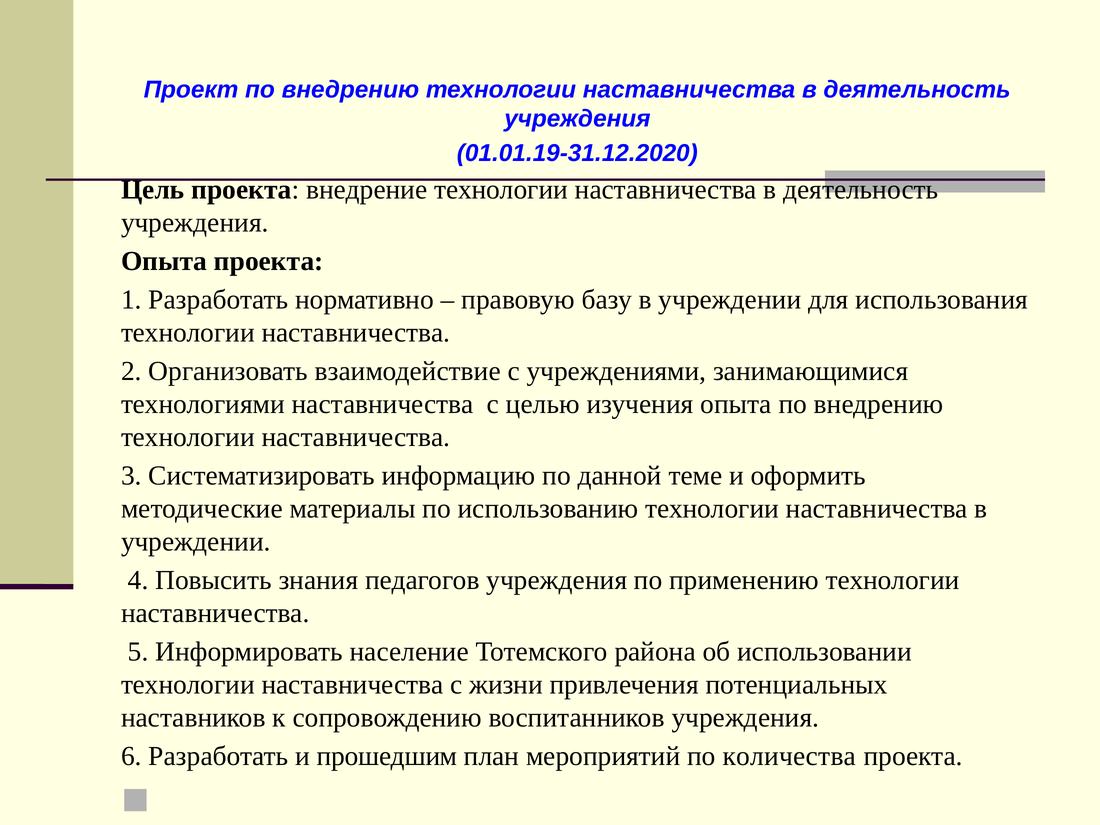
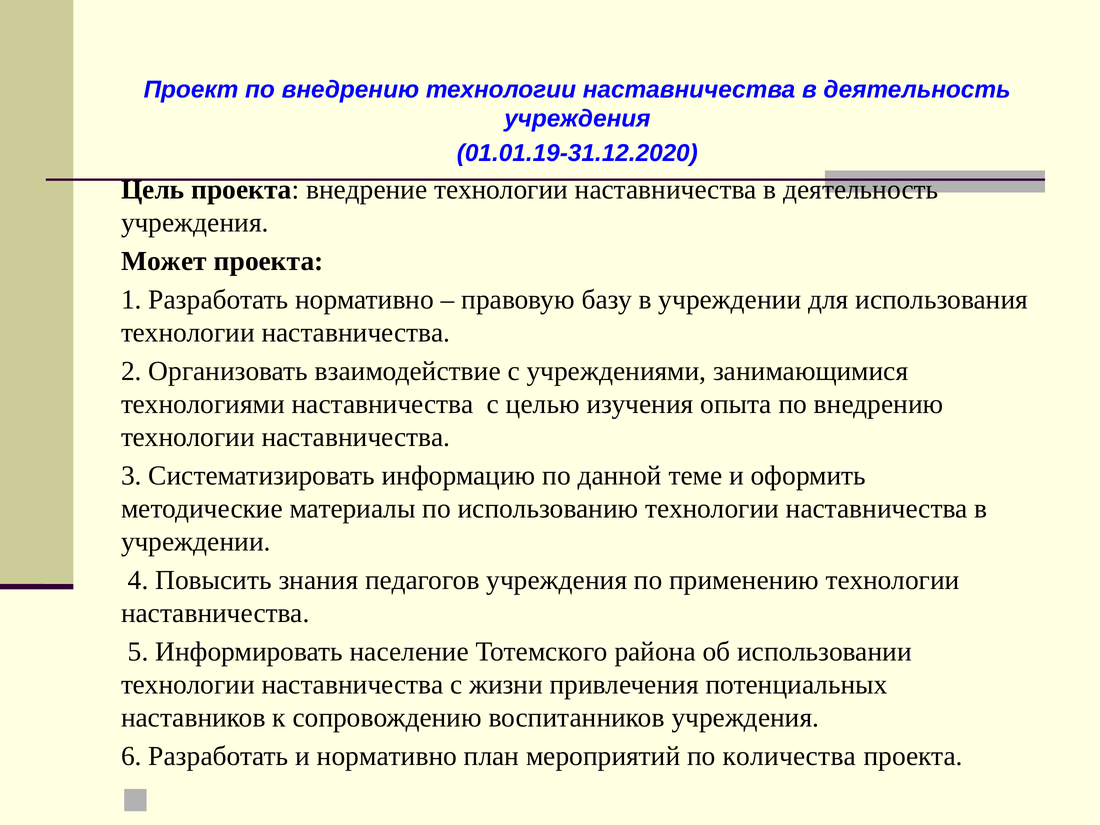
Опыта: Опыта -> Может (164, 261)
и прошедшим: прошедшим -> нормативно (387, 756)
